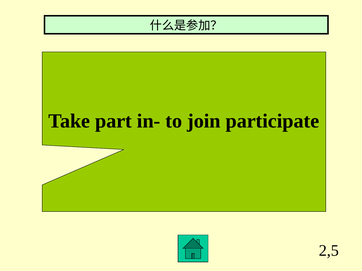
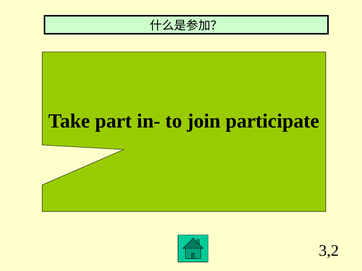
2,5: 2,5 -> 3,2 (329, 251)
